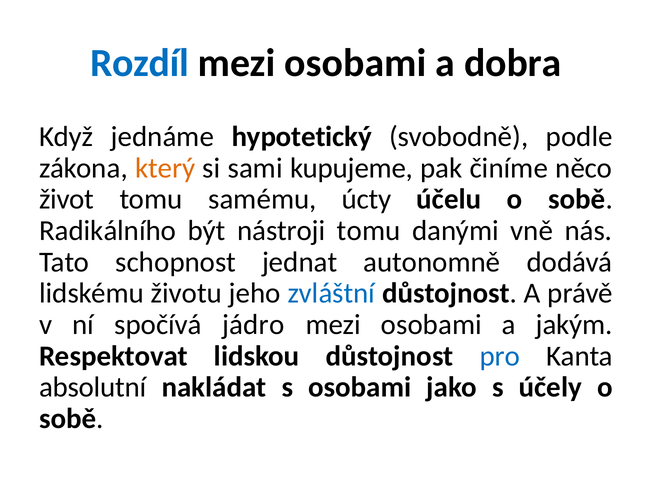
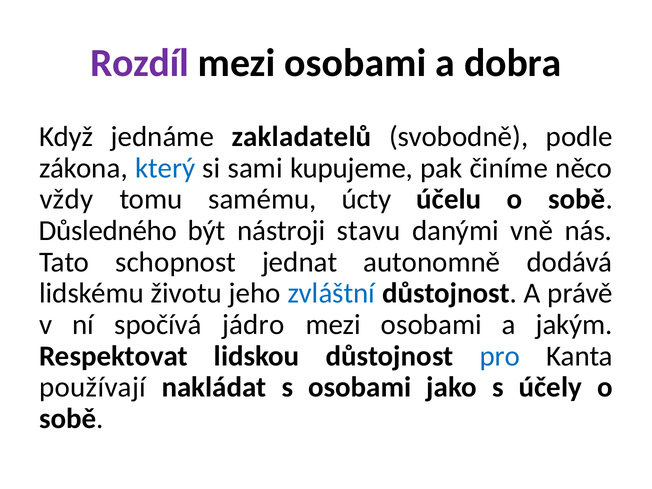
Rozdíl colour: blue -> purple (140, 63)
hypotetický: hypotetický -> zakladatelů (302, 137)
který colour: orange -> blue (165, 168)
život: život -> vždy (66, 199)
Radikálního: Radikálního -> Důsledného (108, 231)
nástroji tomu: tomu -> stavu (369, 231)
absolutní: absolutní -> používají (93, 387)
